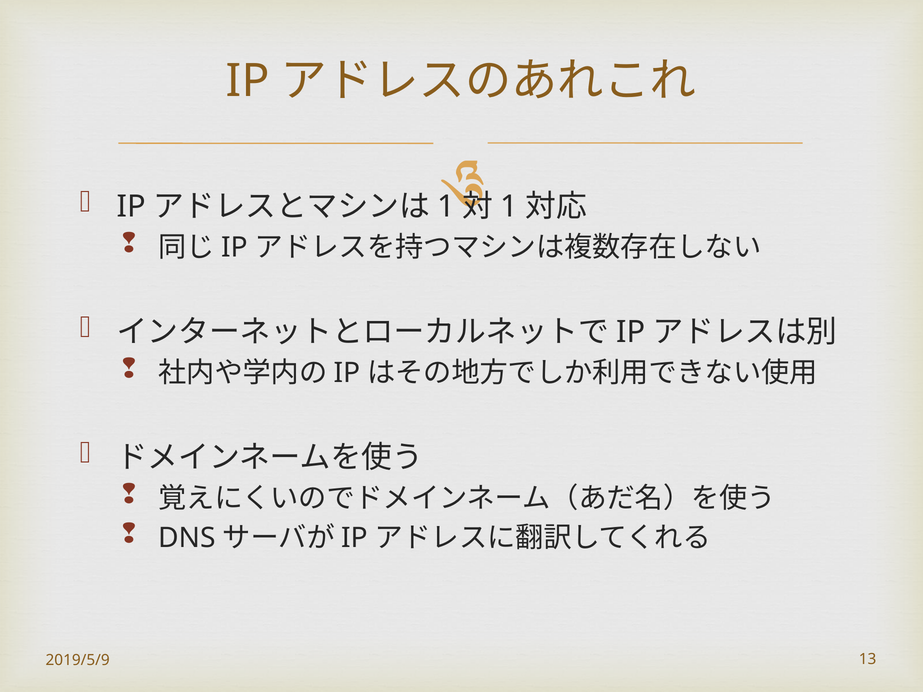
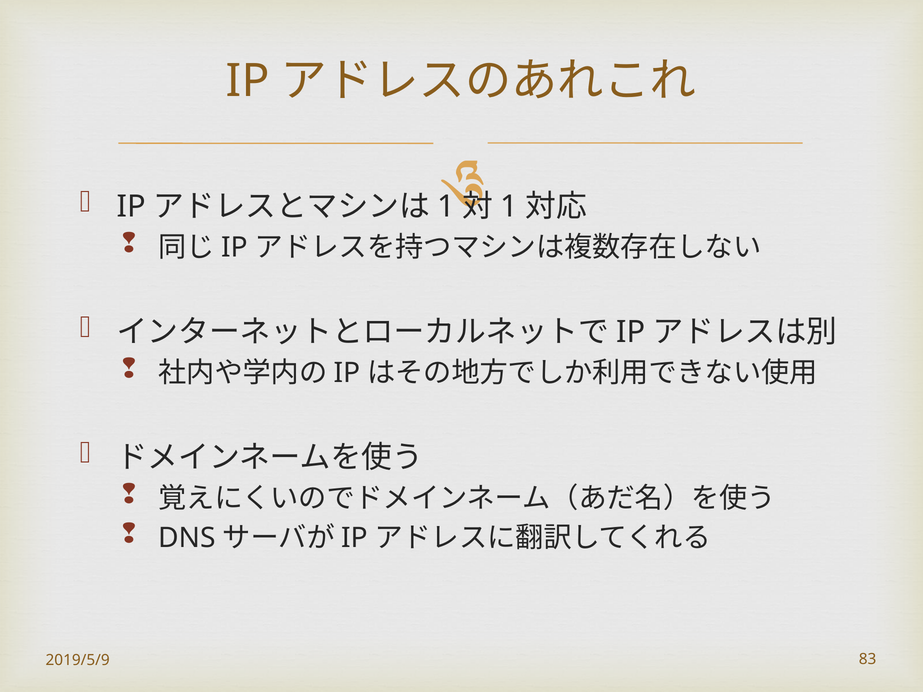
13: 13 -> 83 (868, 659)
